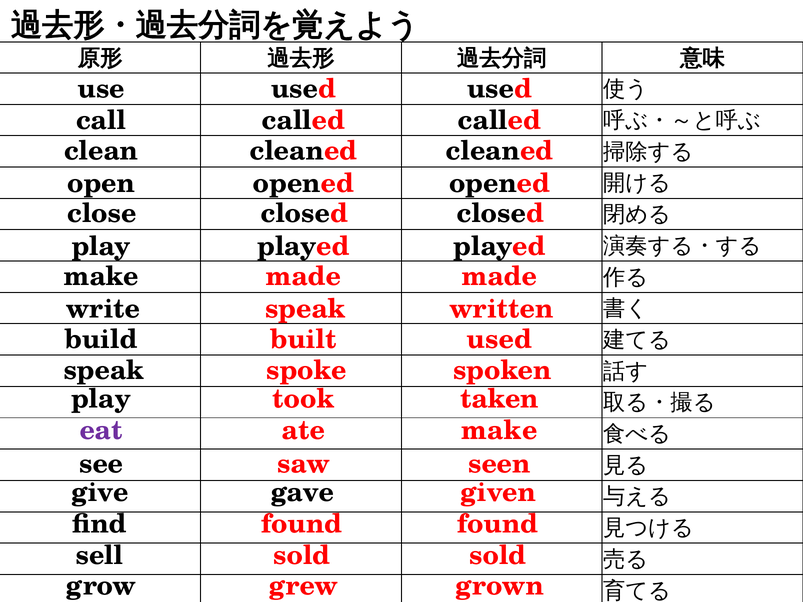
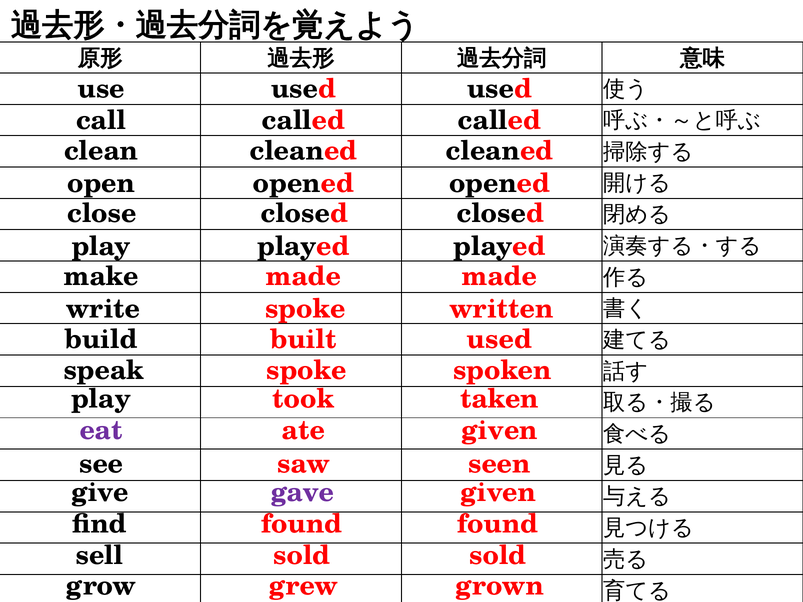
write speak: speak -> spoke (305, 309)
ate make: make -> given (499, 431)
gave colour: black -> purple (302, 492)
